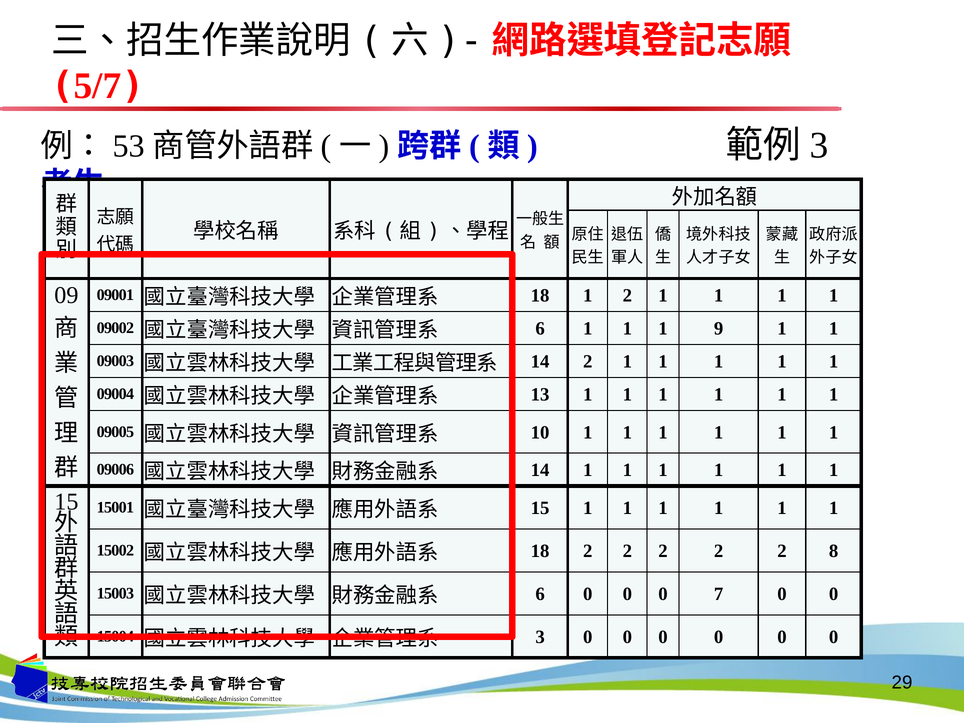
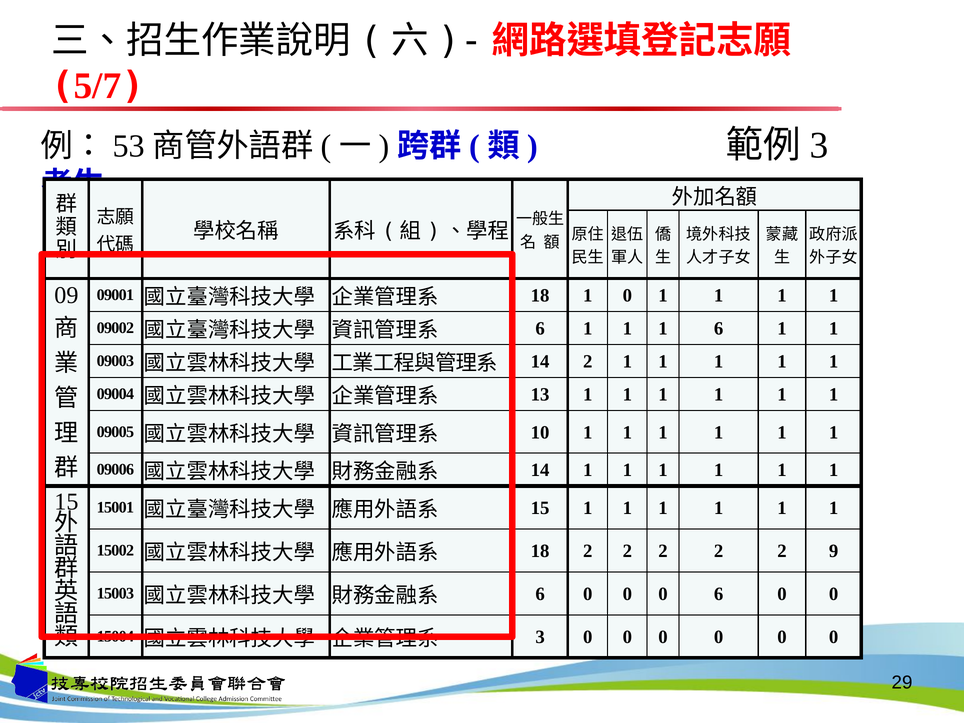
1 2: 2 -> 0 (627, 296)
1 9: 9 -> 6 (719, 329)
8: 8 -> 9 (834, 551)
0 7: 7 -> 6 (719, 594)
